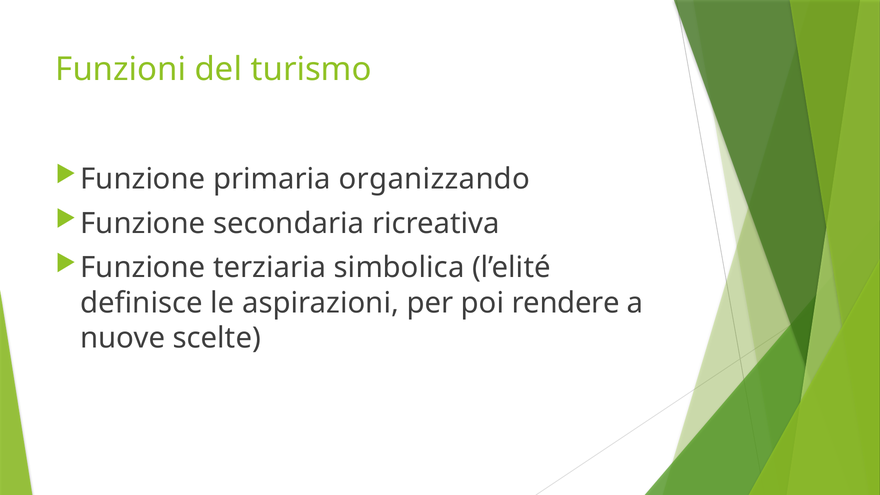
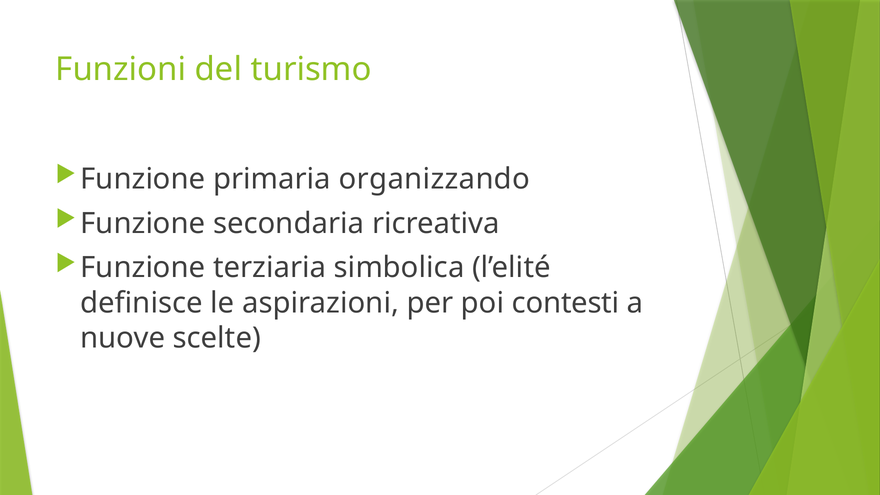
rendere: rendere -> contesti (566, 303)
